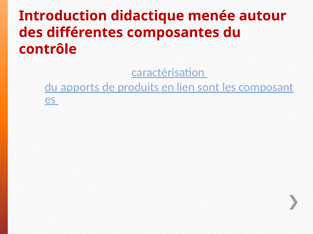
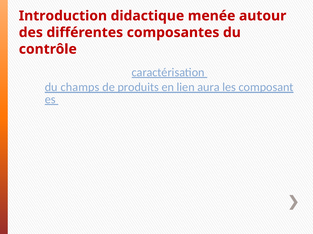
apports: apports -> champs (80, 87)
sont: sont -> aura (209, 87)
